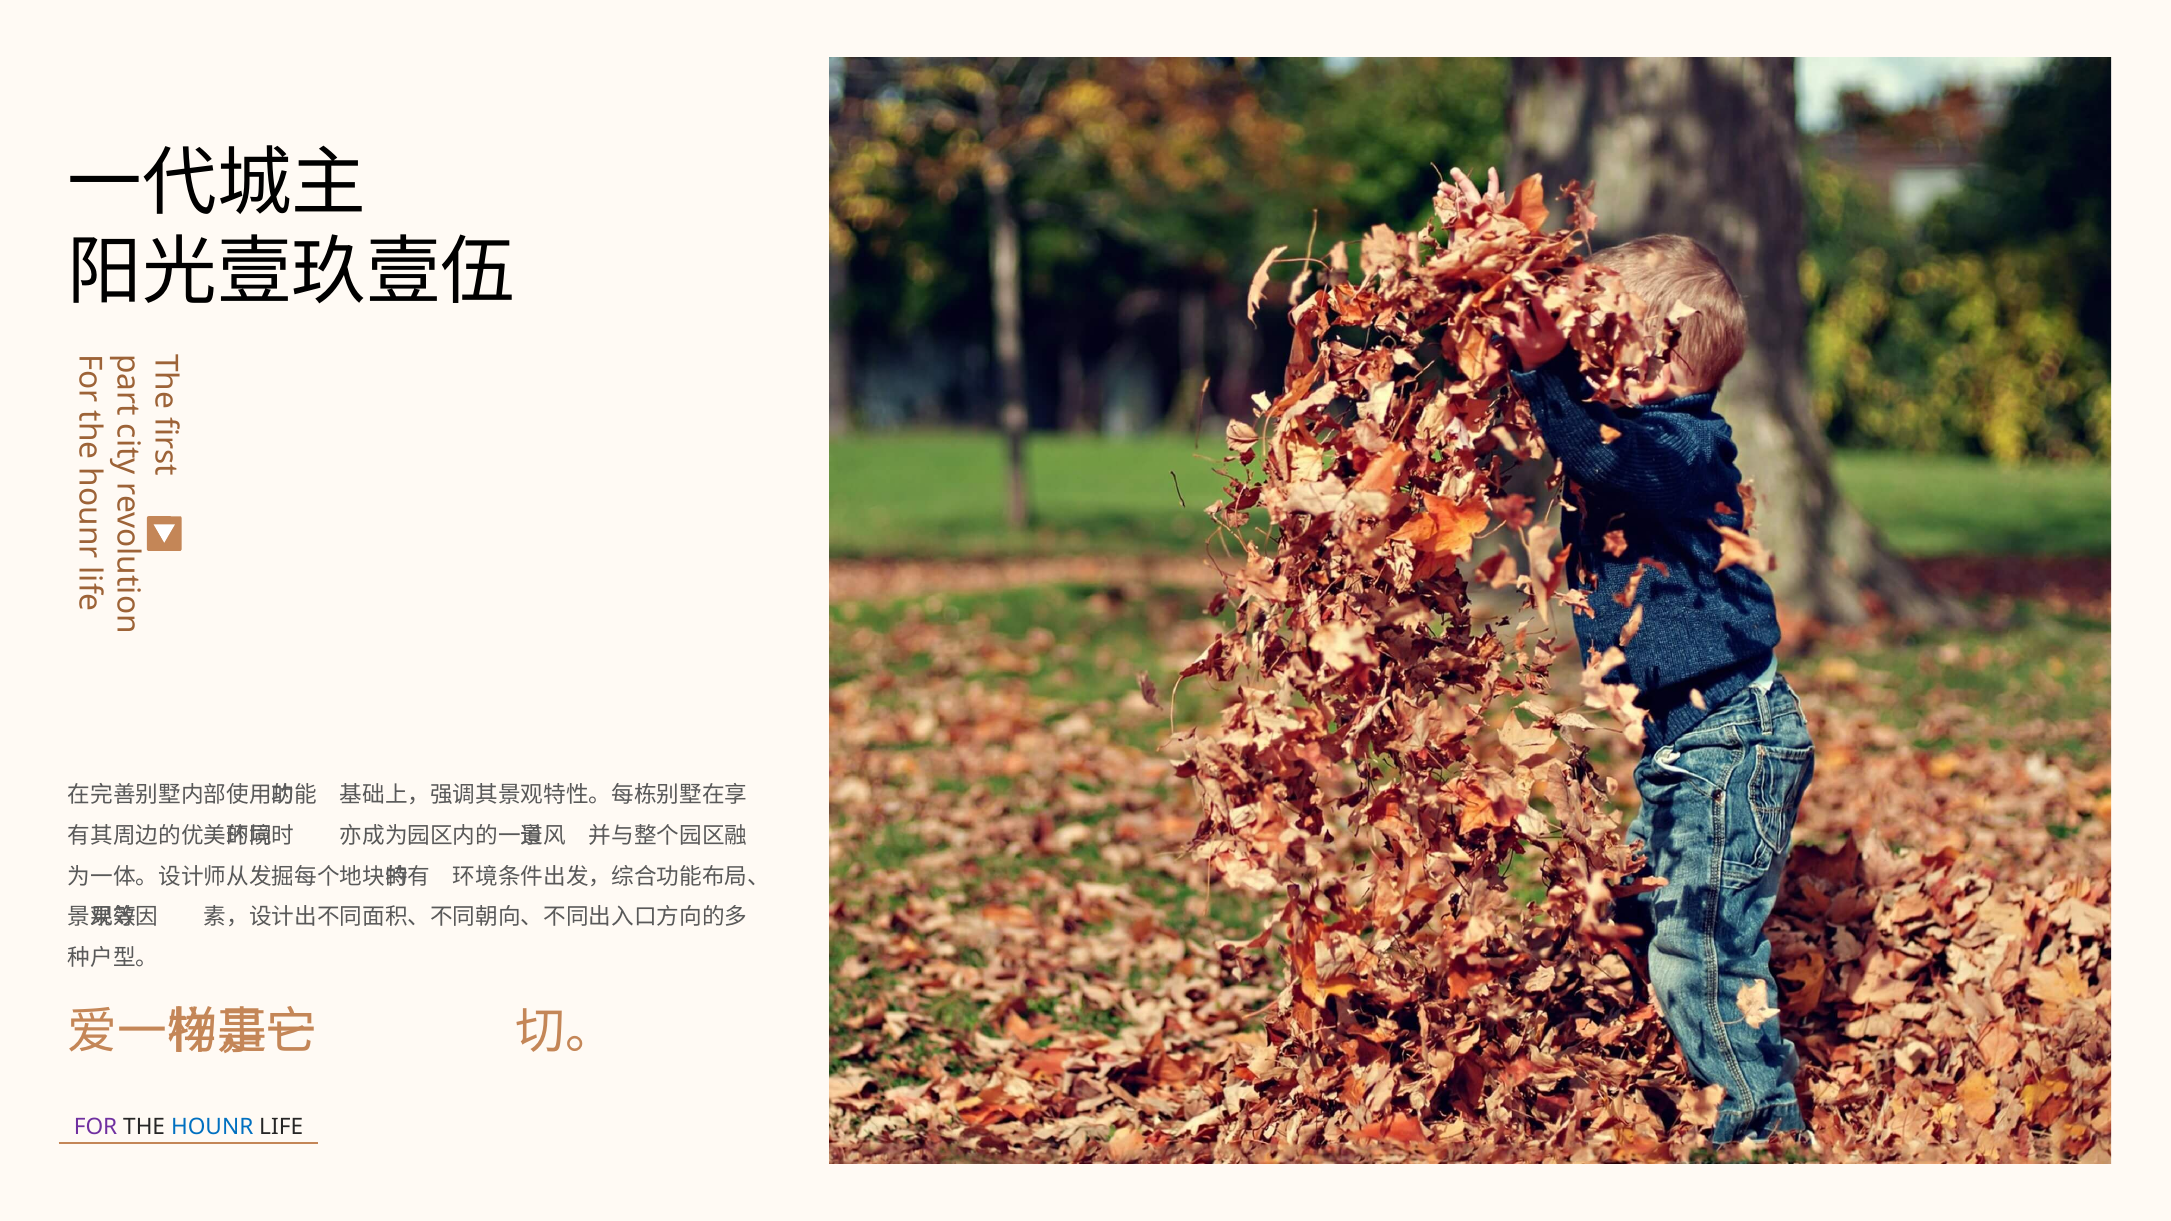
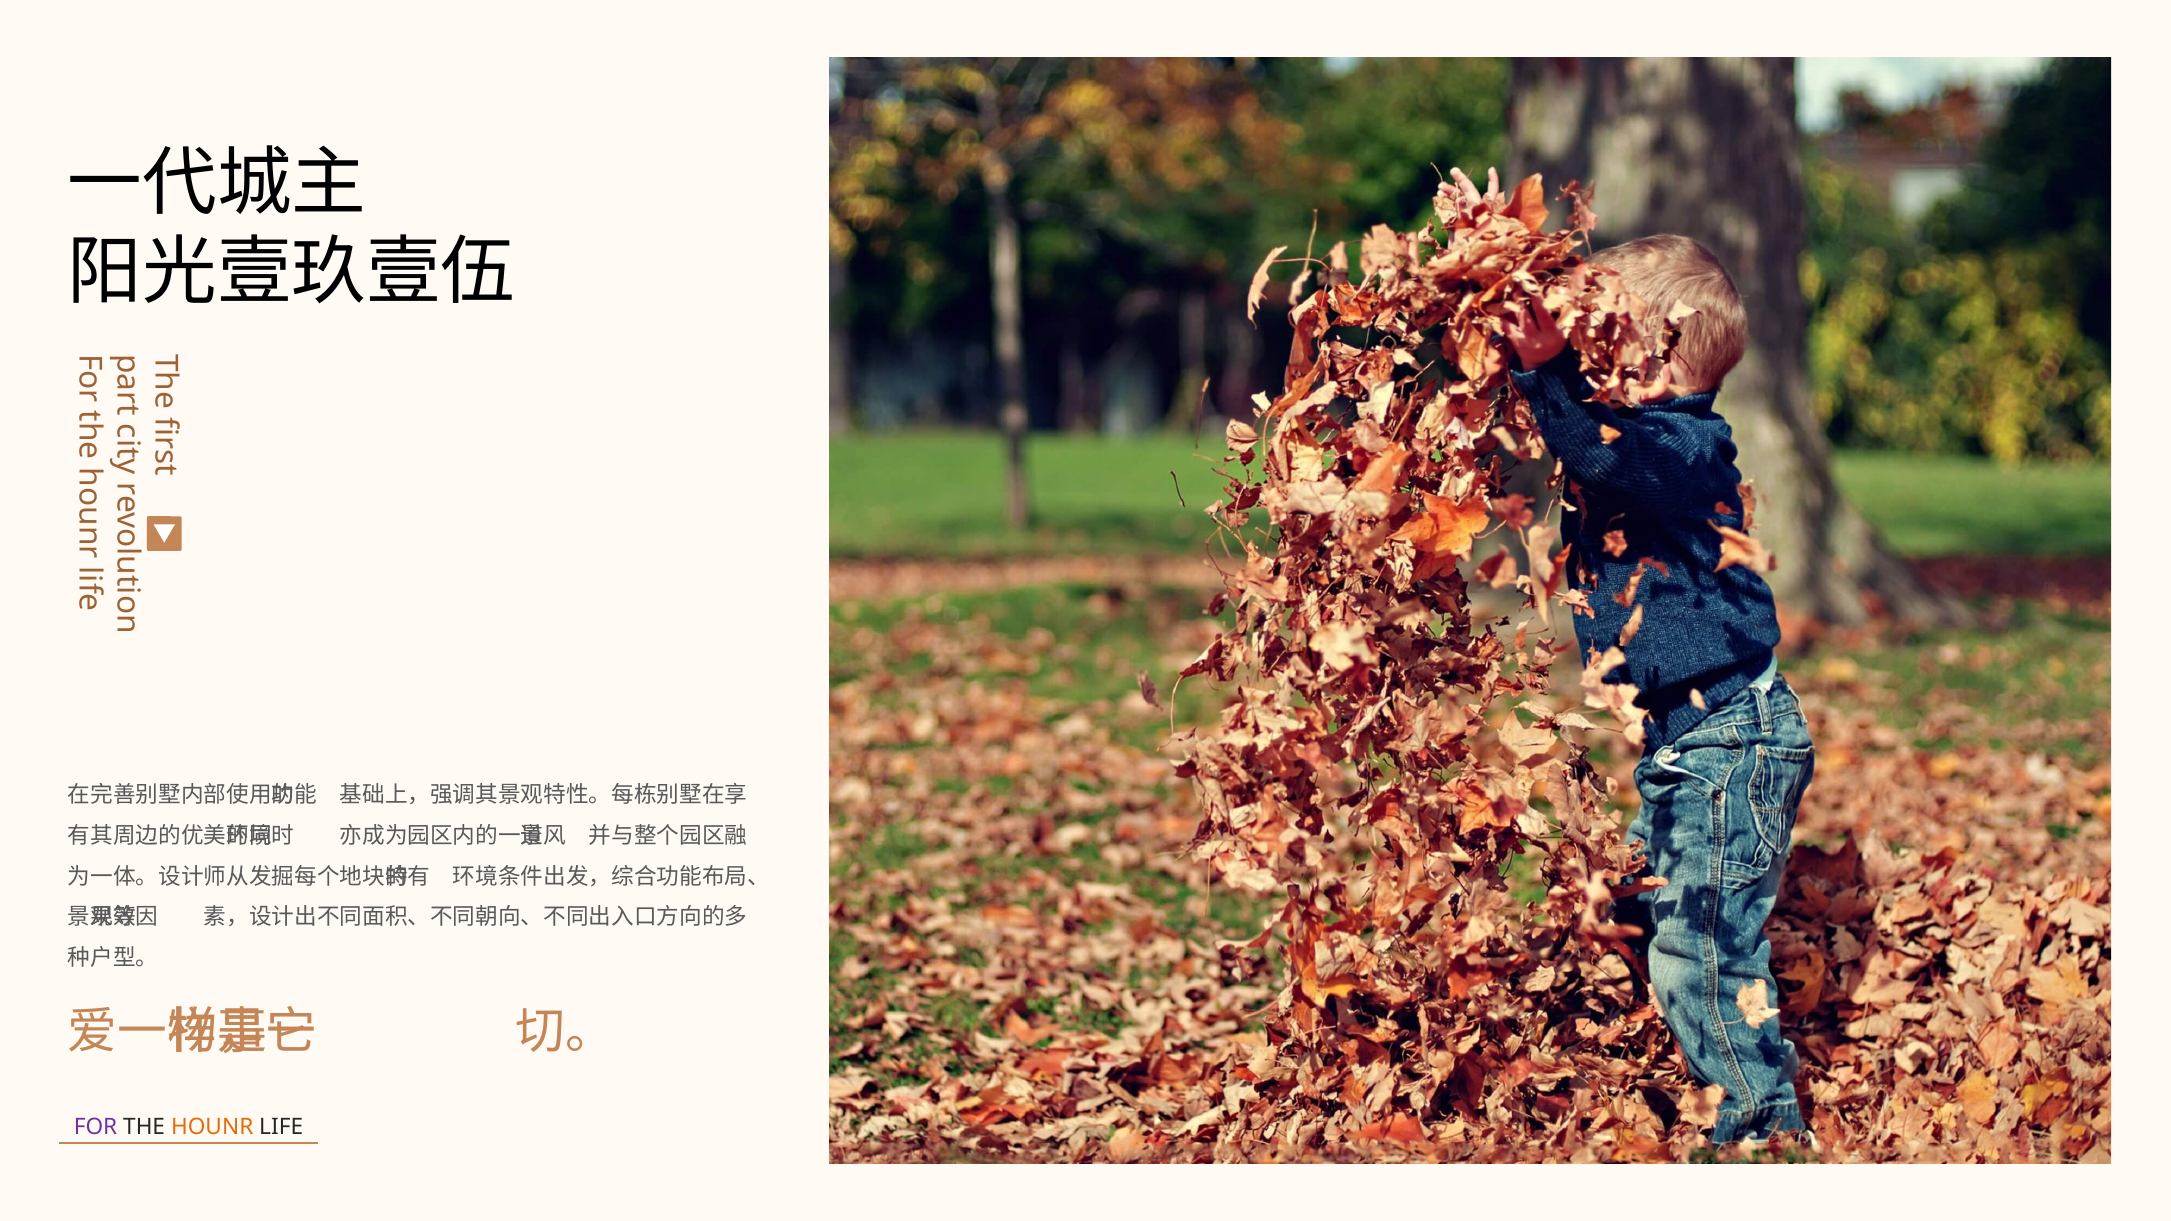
HOUNR colour: blue -> orange (212, 1127)
